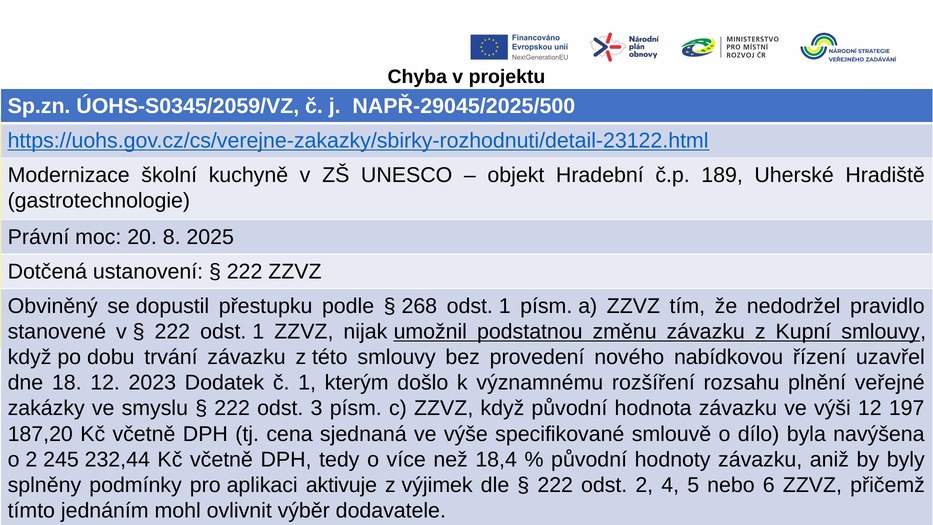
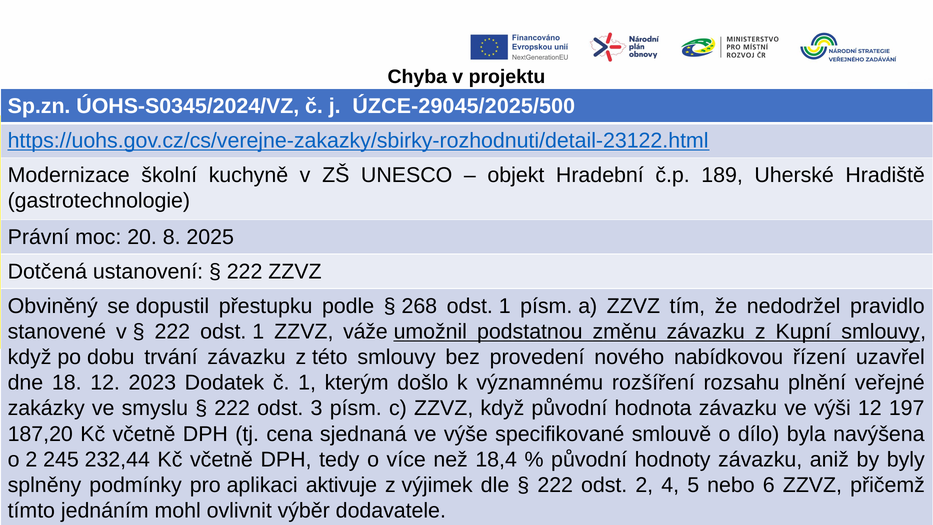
ÚOHS-S0345/2059/VZ: ÚOHS-S0345/2059/VZ -> ÚOHS-S0345/2024/VZ (188, 106)
NAPŘ-29045/2025/500: NAPŘ-29045/2025/500 -> ÚZCE-29045/2025/500 (464, 106)
nijak: nijak -> váže (365, 332)
